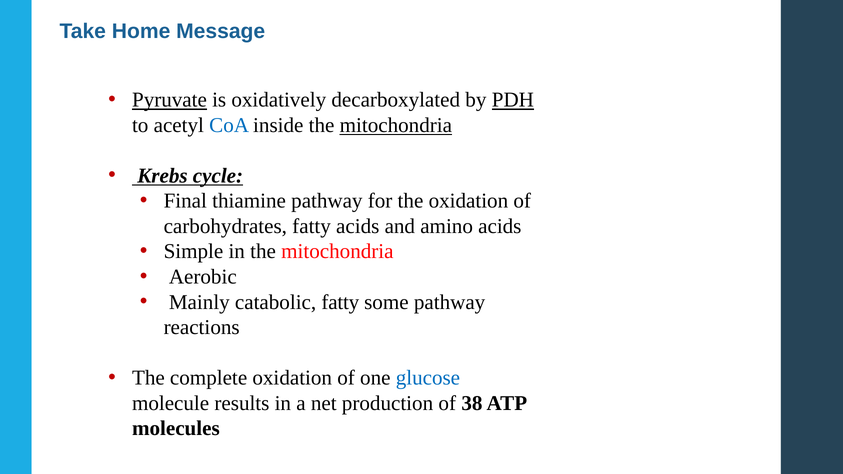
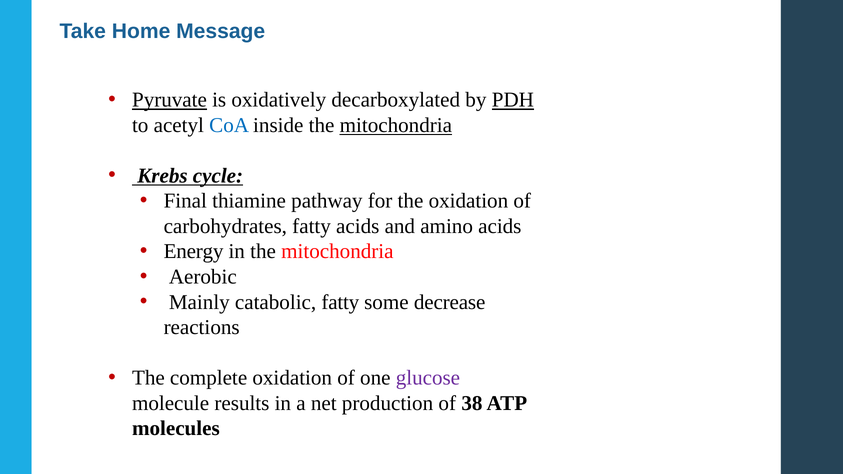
Simple: Simple -> Energy (194, 252)
some pathway: pathway -> decrease (450, 302)
glucose colour: blue -> purple (428, 378)
